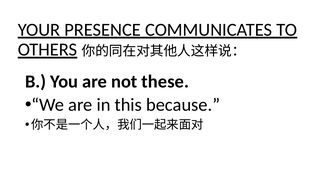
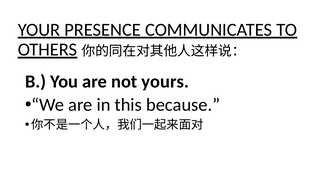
these: these -> yours (165, 82)
